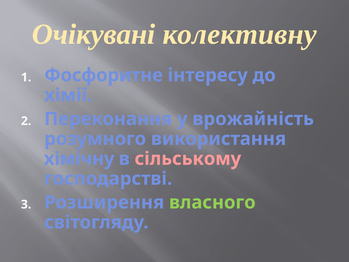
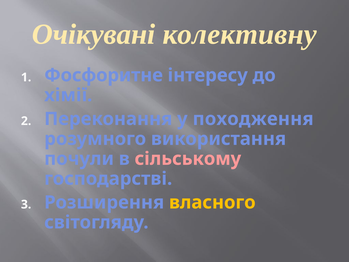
врожайність: врожайність -> походження (253, 119)
хімічну: хімічну -> почули (79, 159)
власного colour: light green -> yellow (212, 202)
